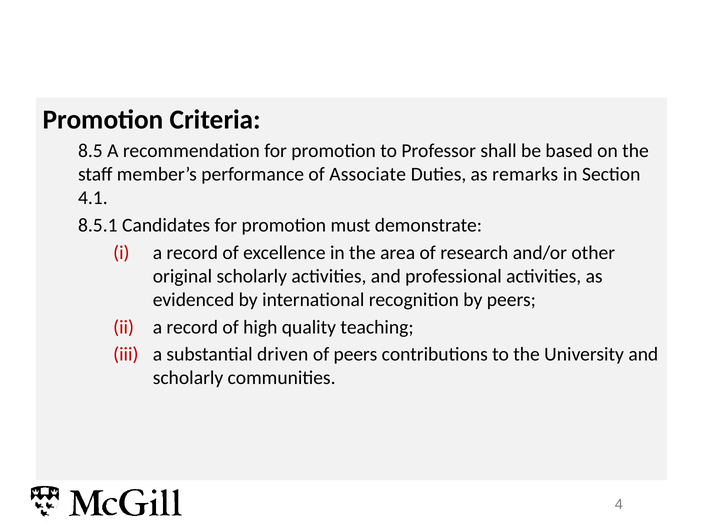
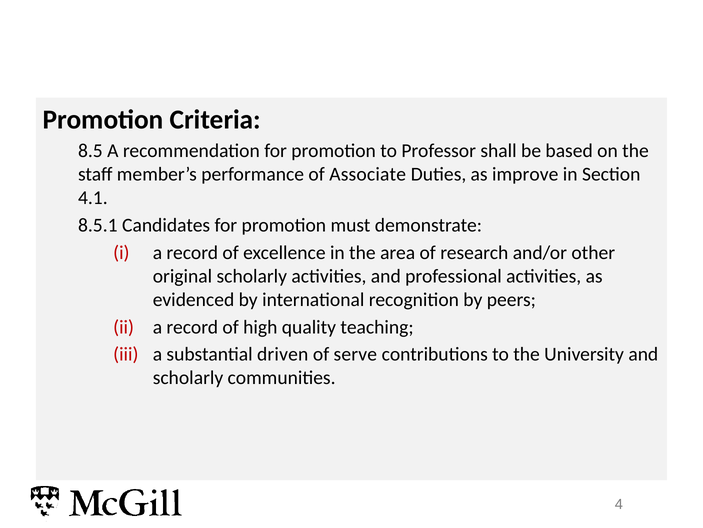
remarks: remarks -> improve (525, 174)
of peers: peers -> serve (355, 354)
